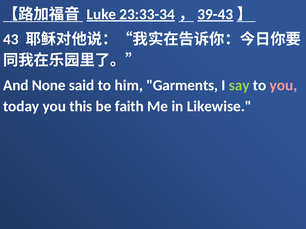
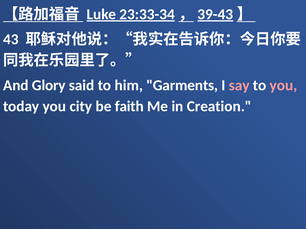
None: None -> Glory (49, 86)
say colour: light green -> pink (239, 86)
this: this -> city (81, 107)
Likewise: Likewise -> Creation (219, 107)
